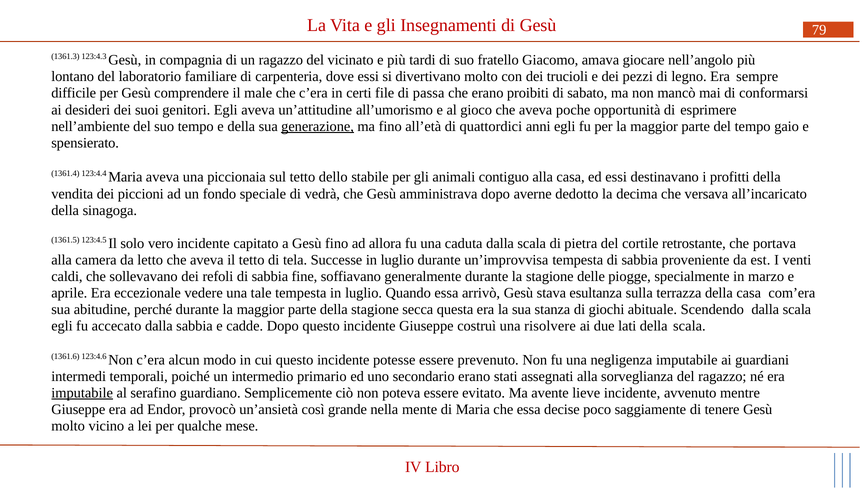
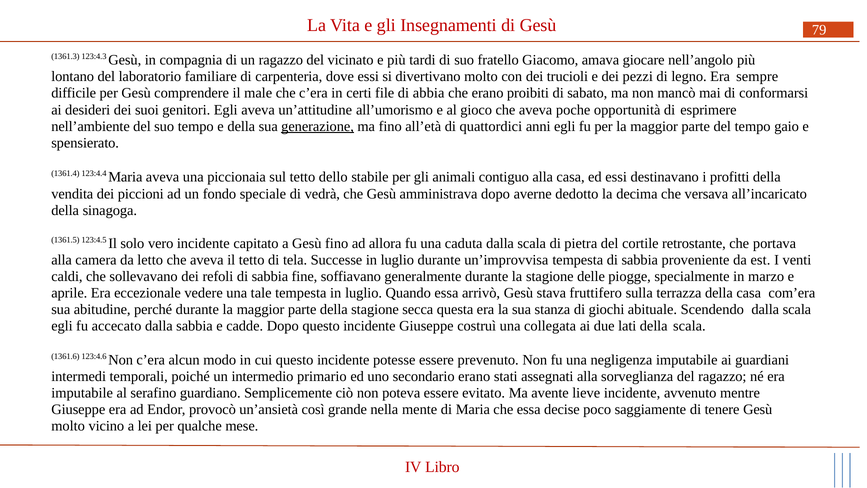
passa: passa -> abbia (429, 93)
esultanza: esultanza -> fruttifero (596, 293)
risolvere: risolvere -> collegata (550, 326)
imputabile underline: present -> none (82, 393)
